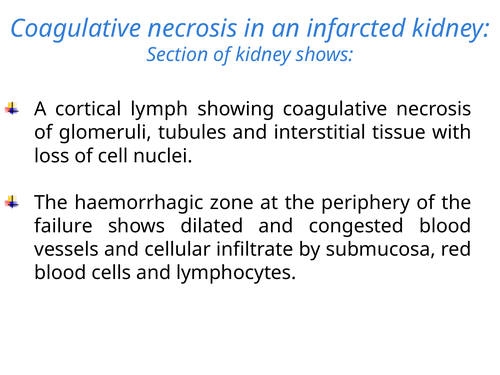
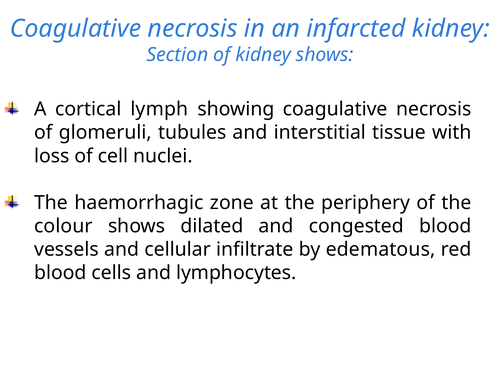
failure: failure -> colour (63, 226)
submucosa: submucosa -> edematous (381, 249)
